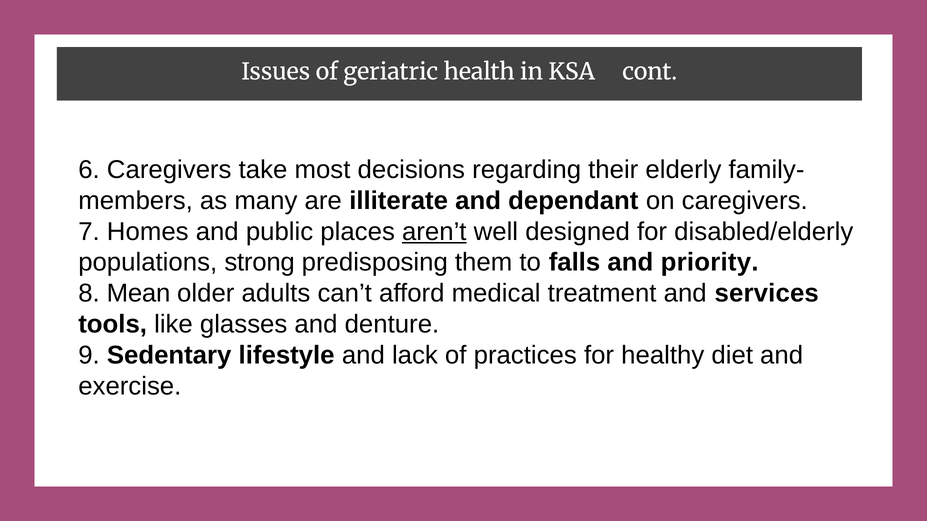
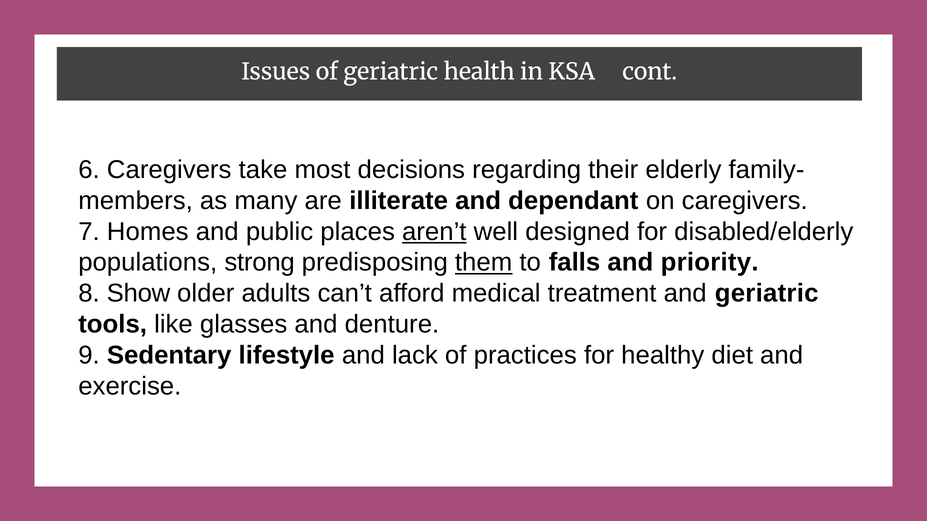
them underline: none -> present (484, 263)
Mean: Mean -> Show (139, 294)
and services: services -> geriatric (767, 294)
